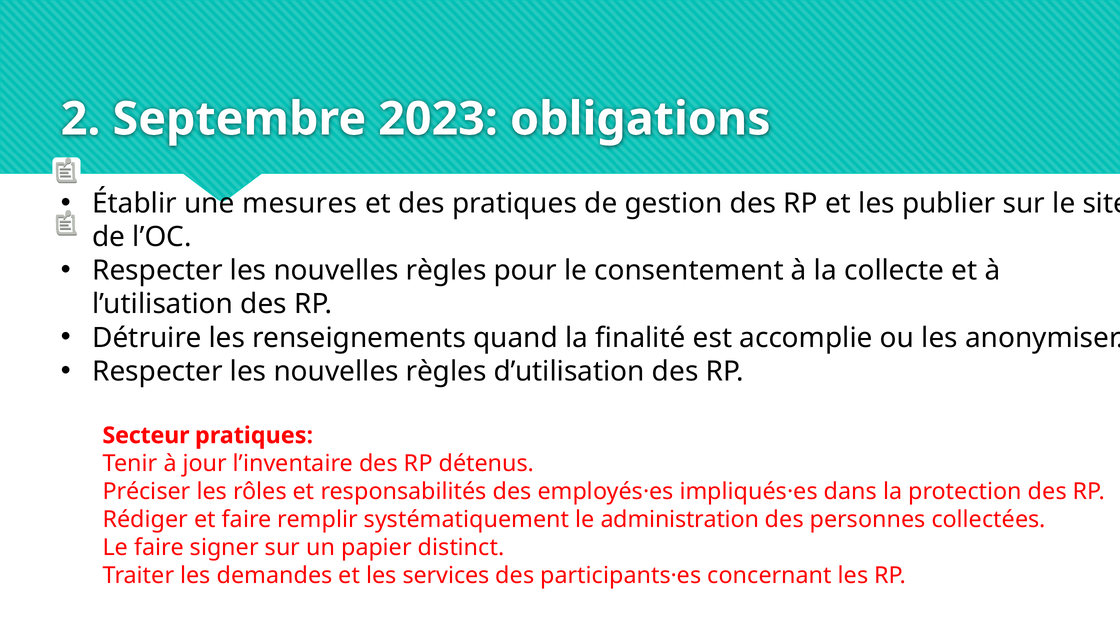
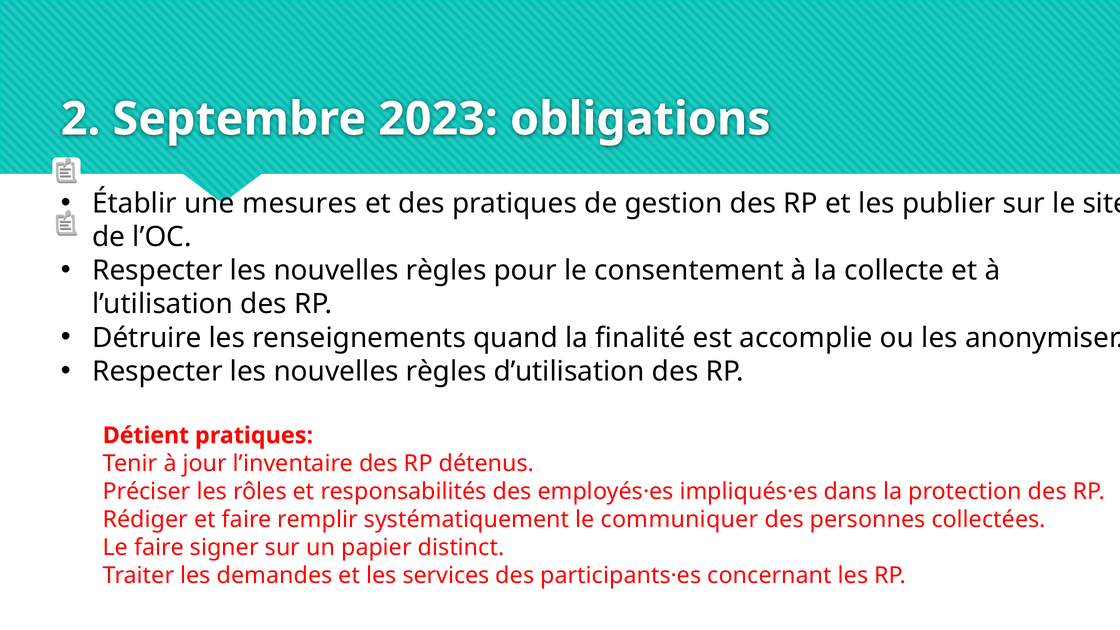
Secteur: Secteur -> Détient (146, 435)
administration: administration -> communiquer (680, 520)
